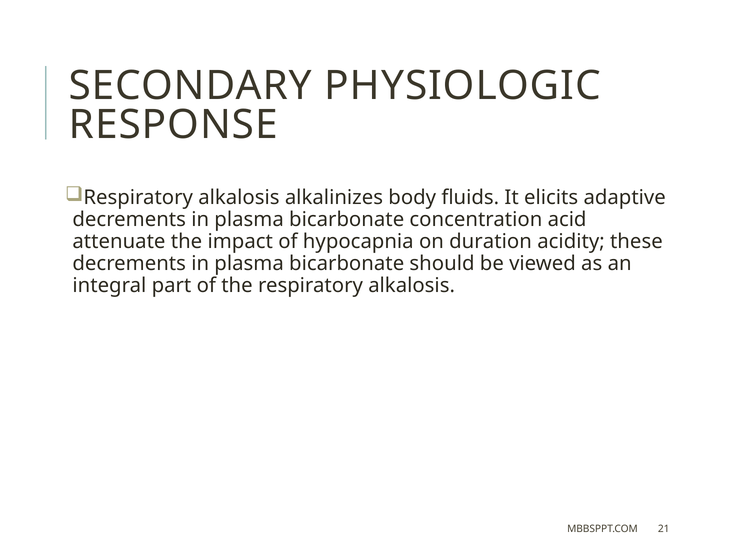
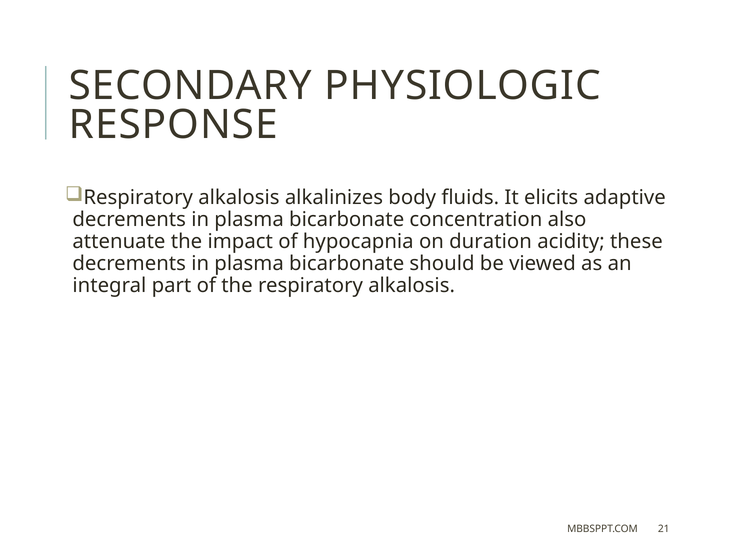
acid: acid -> also (567, 219)
